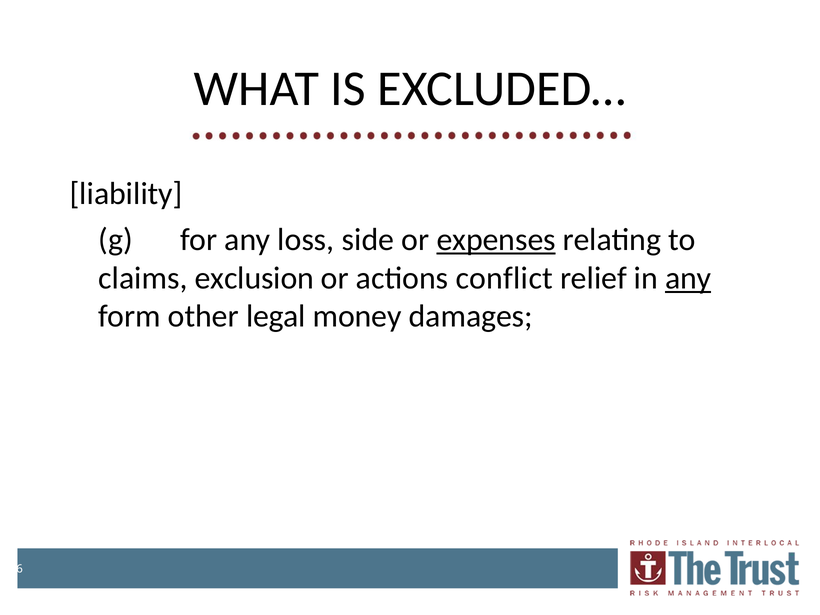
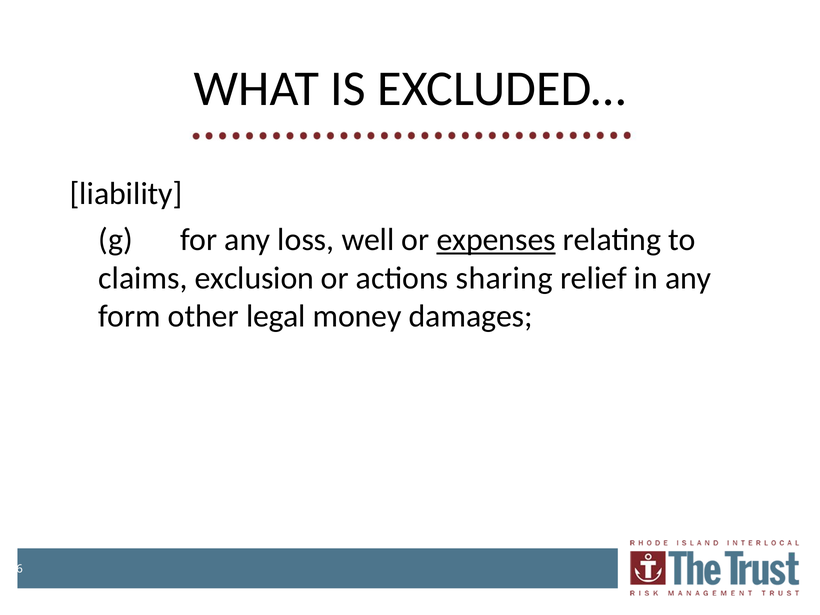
side: side -> well (368, 240)
conflict: conflict -> sharing (504, 278)
any underline: present -> none (688, 278)
